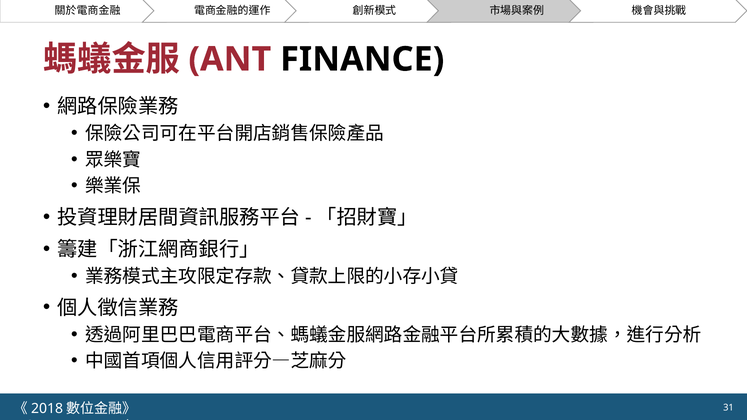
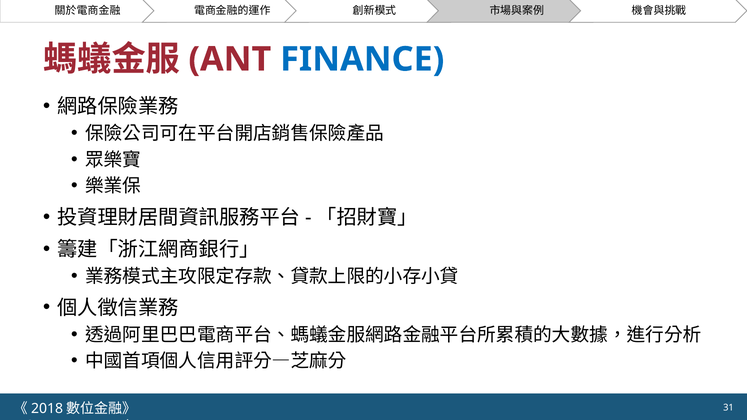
FINANCE colour: black -> blue (362, 59)
